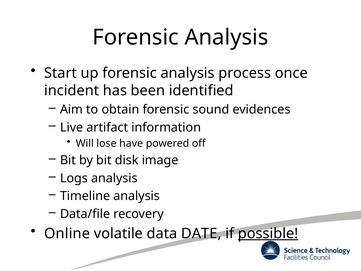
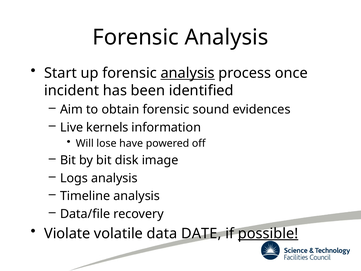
analysis underline: none -> present (188, 73)
artifact: artifact -> kernels (107, 127)
Online: Online -> Violate (67, 233)
